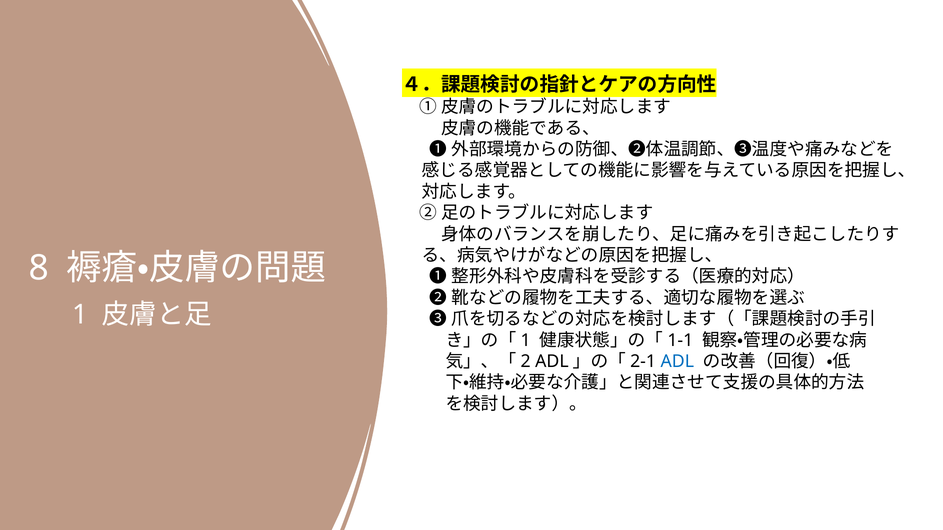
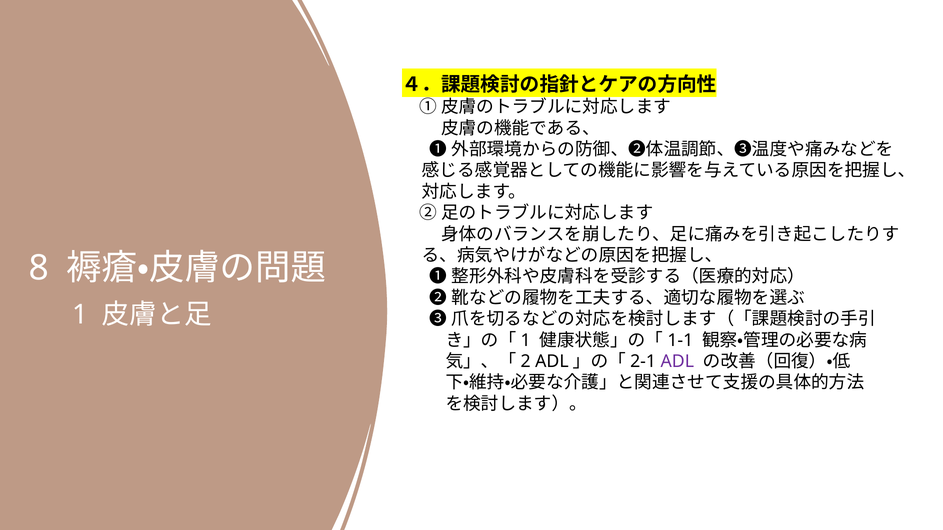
ADL colour: blue -> purple (677, 362)
